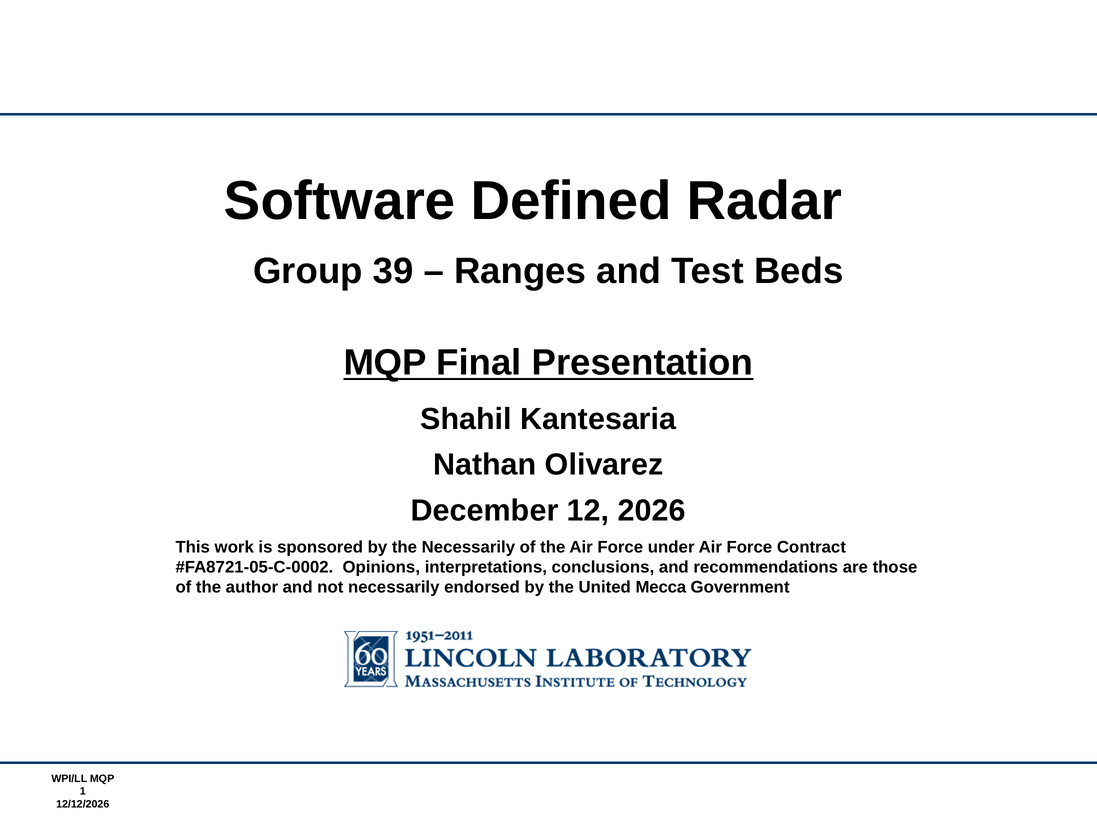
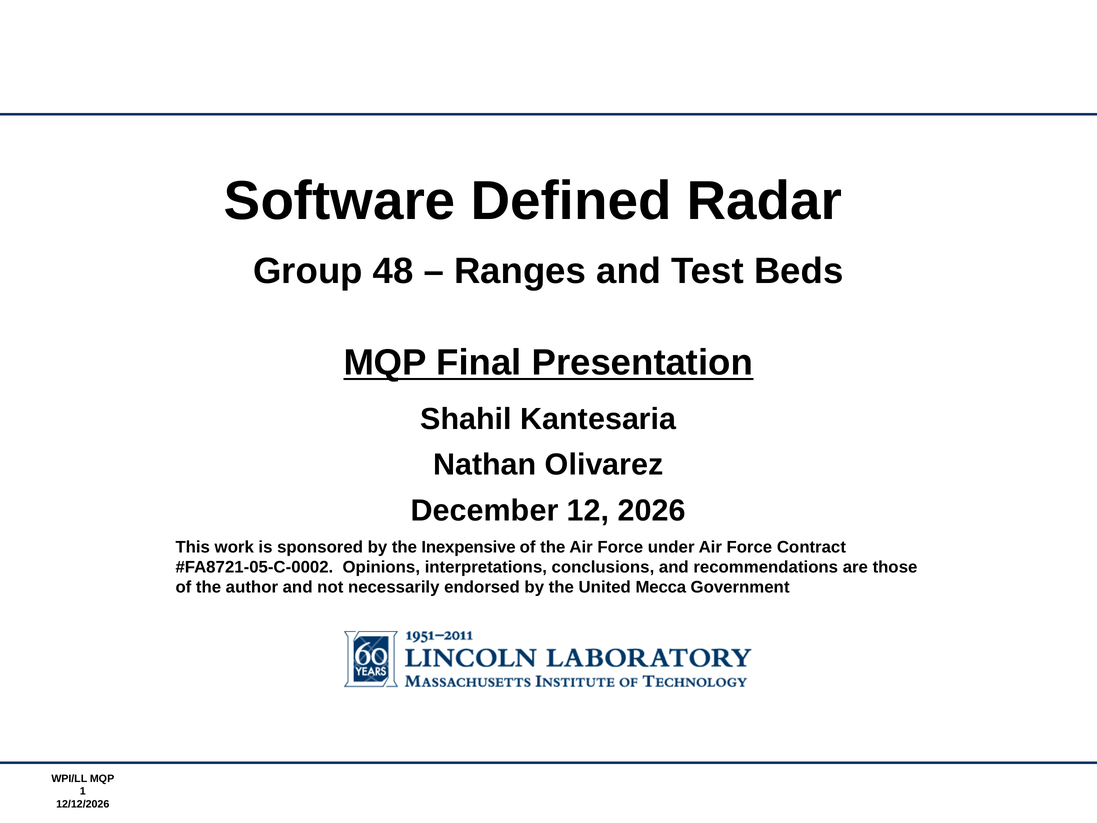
39: 39 -> 48 (393, 271)
the Necessarily: Necessarily -> Inexpensive (469, 547)
